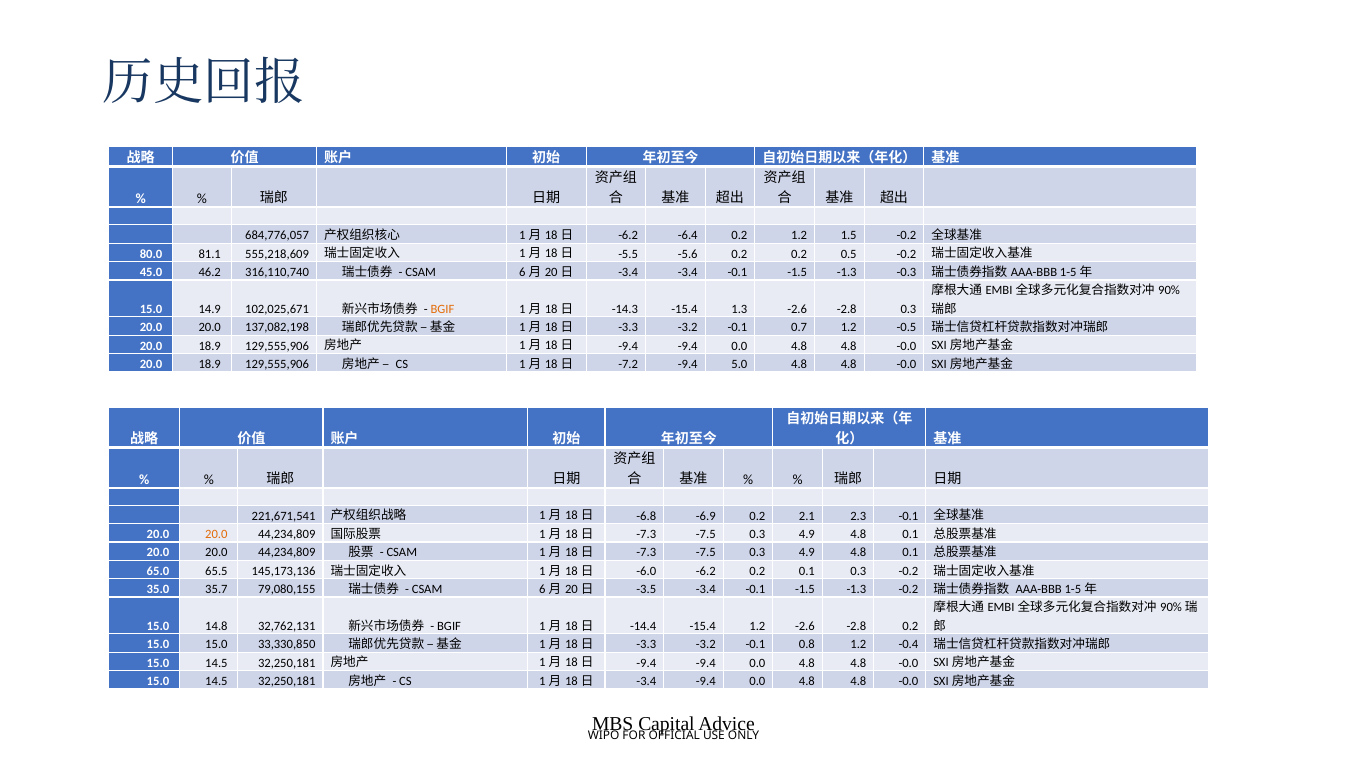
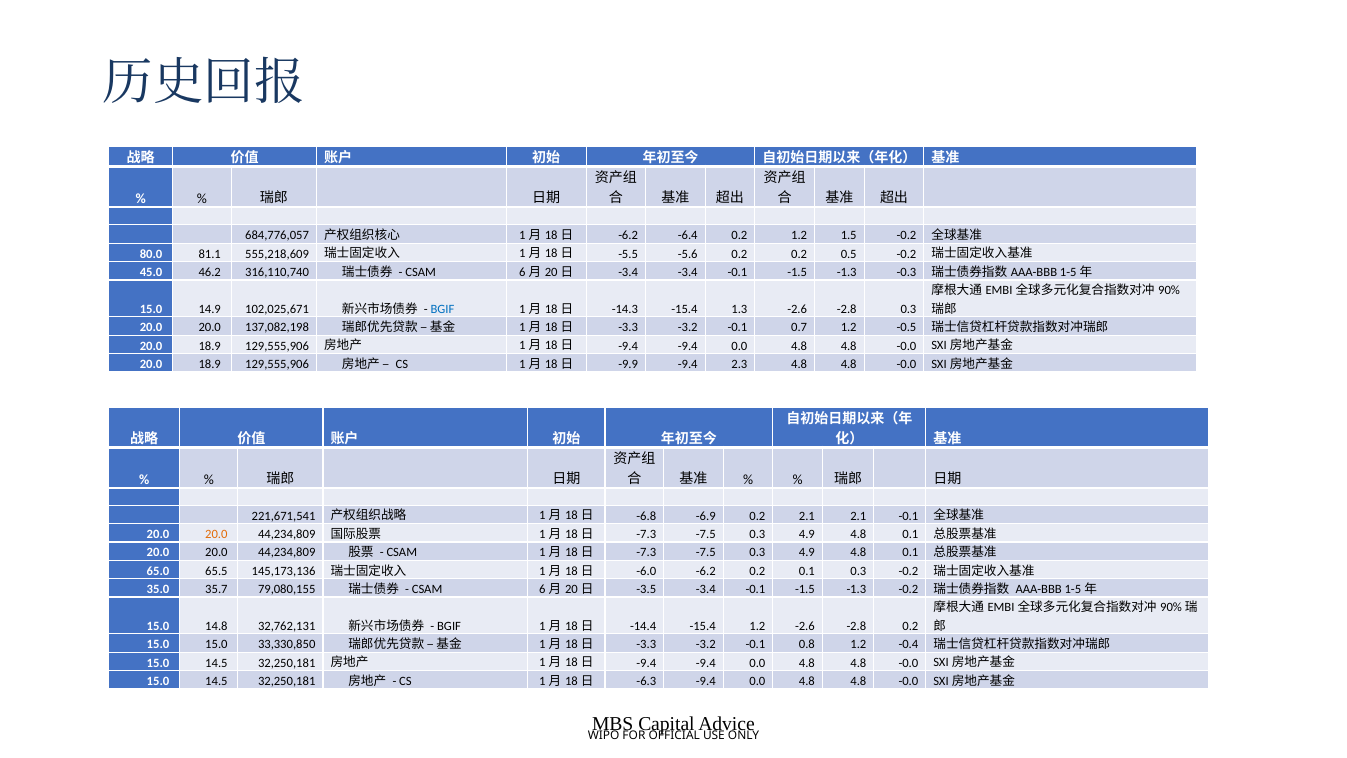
BGIF colour: orange -> blue (442, 309)
-7.2: -7.2 -> -9.9 (628, 364)
5.0: 5.0 -> 2.3 (739, 364)
2.1 2.3: 2.3 -> 2.1 (858, 516)
-3.4: -3.4 -> -6.3 (646, 681)
